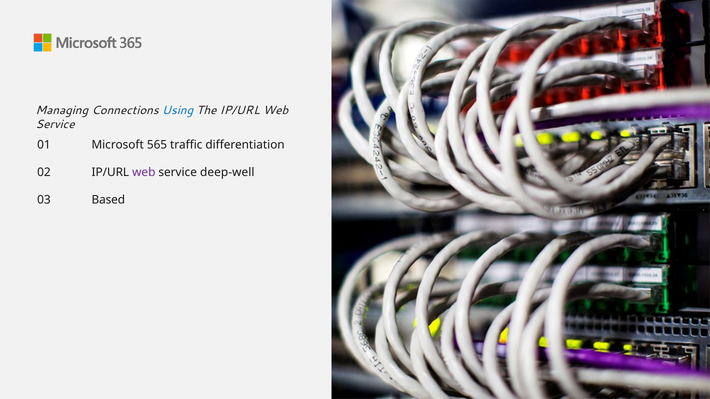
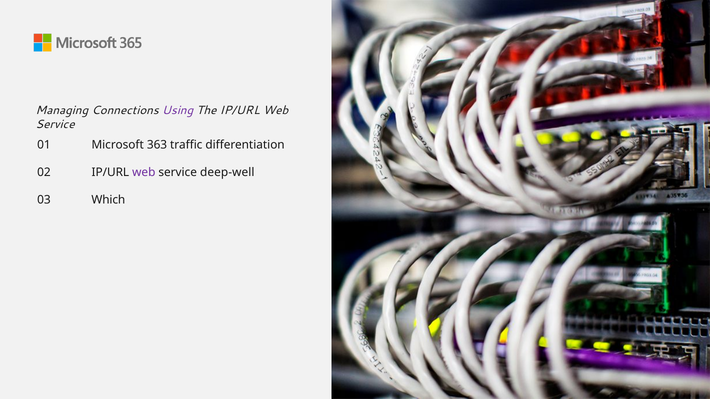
Using colour: blue -> purple (178, 110)
565: 565 -> 363 (157, 145)
Based: Based -> Which (108, 200)
